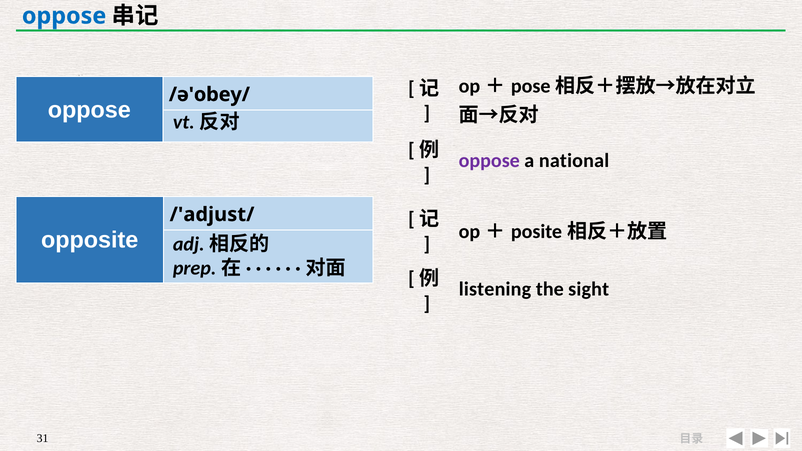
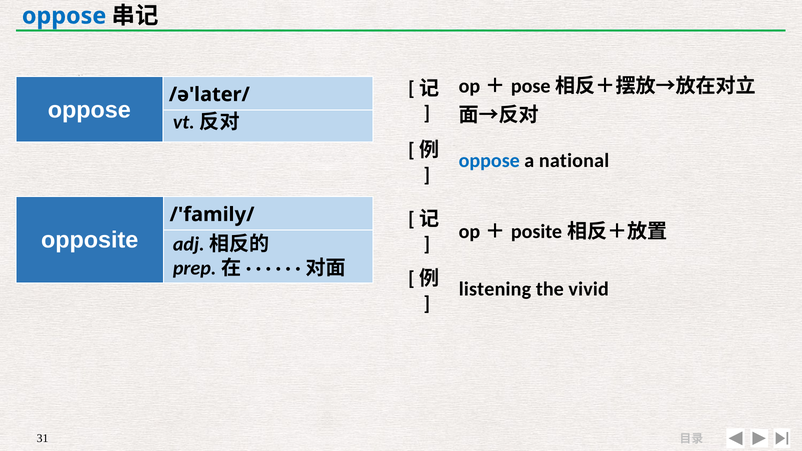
/ə'obey/: /ə'obey/ -> /ə'later/ (209, 95)
oppose colour: purple -> blue (489, 161)
/'adjust/: /'adjust/ -> /'family/ (212, 215)
sight: sight -> vivid (589, 289)
